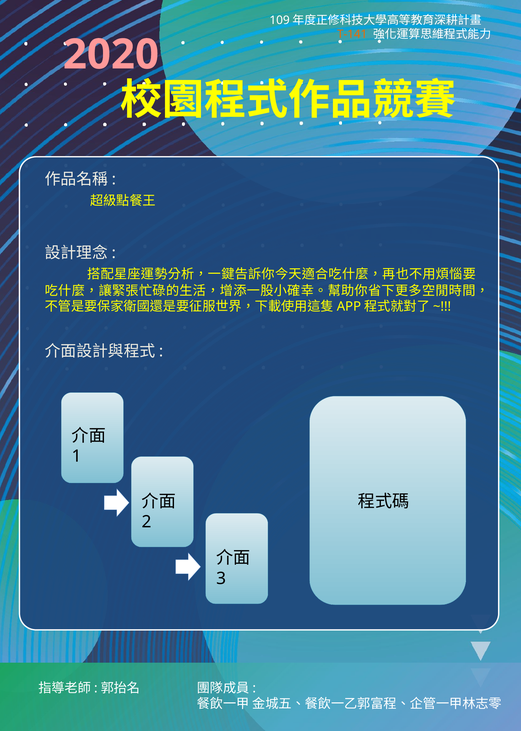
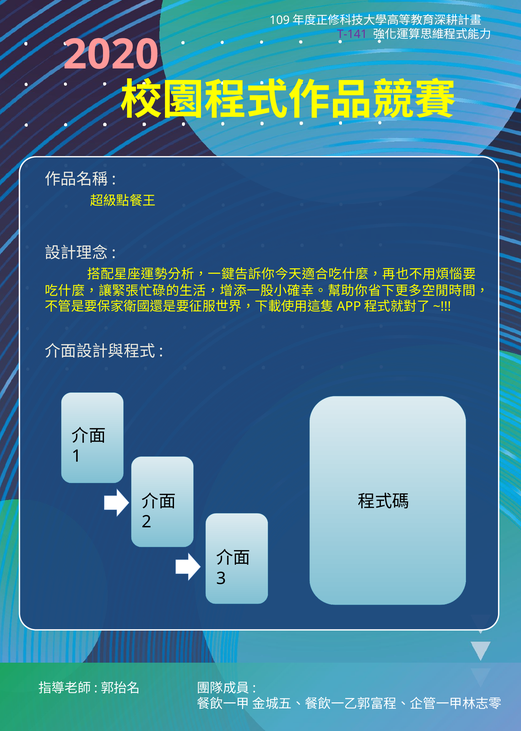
T-141 colour: orange -> purple (352, 34)
